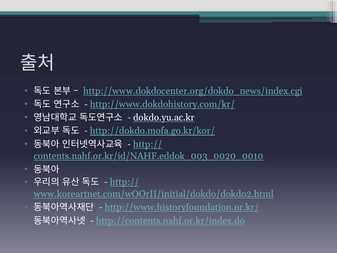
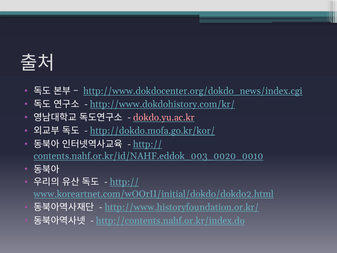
dokdo.yu.ac.kr colour: white -> pink (164, 117)
